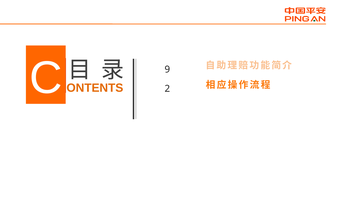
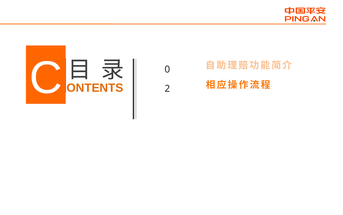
9: 9 -> 0 (167, 69)
